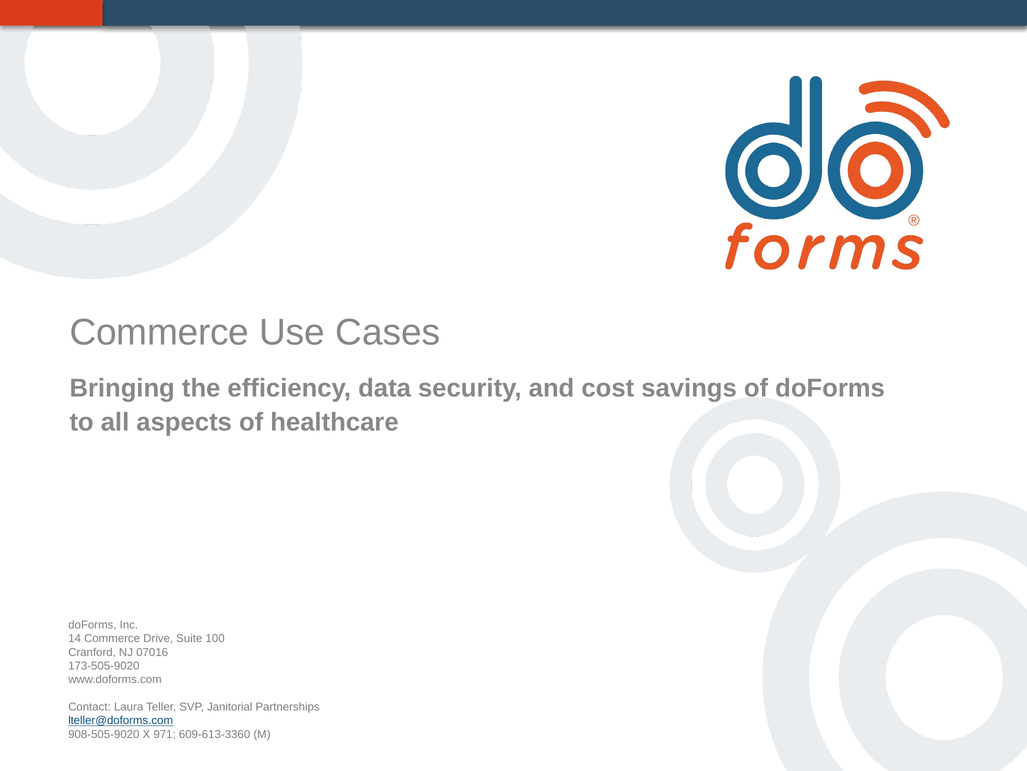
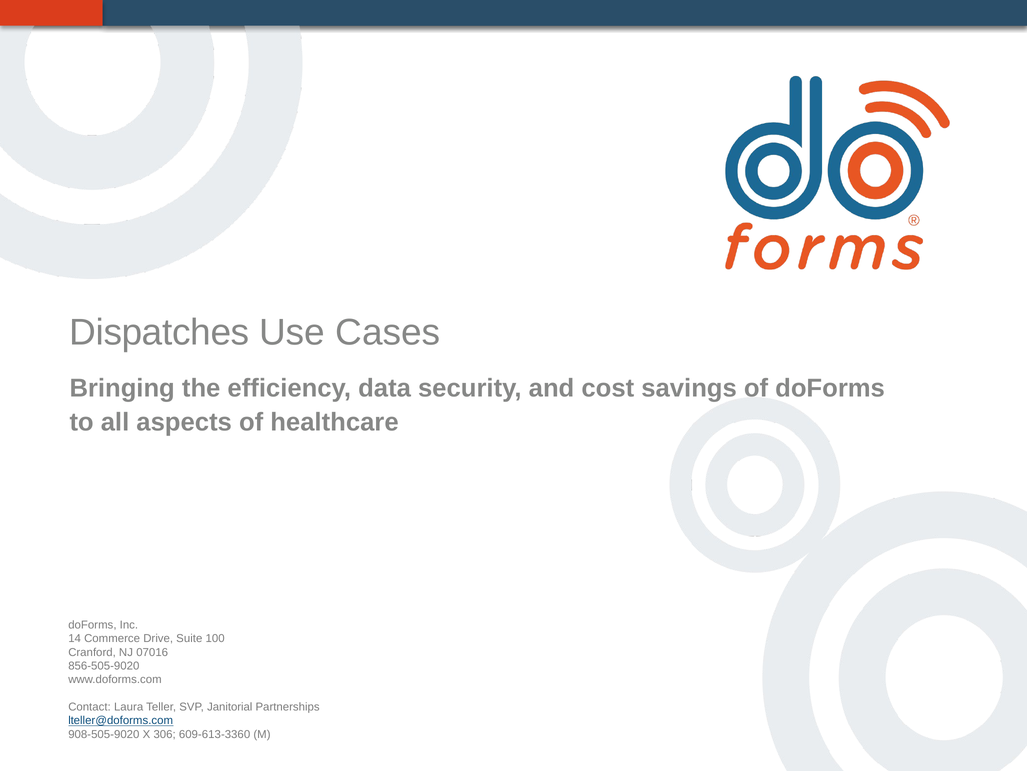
Commerce: Commerce -> Dispatches (159, 332)
173-505-9020: 173-505-9020 -> 856-505-9020 (104, 665)
971: 971 -> 306 (165, 734)
